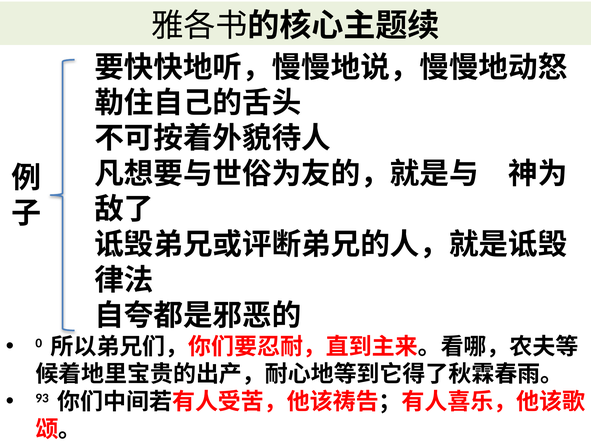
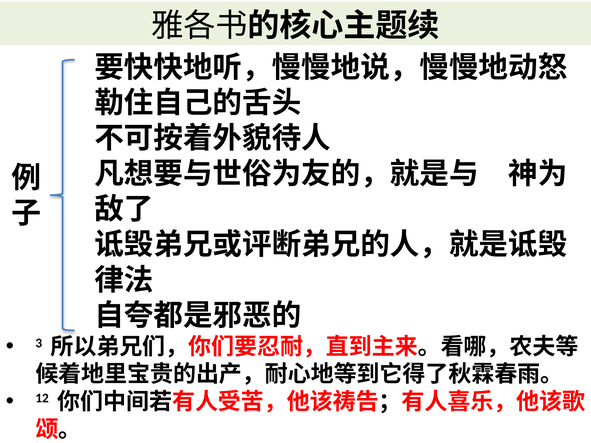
0: 0 -> 3 (39, 343)
93: 93 -> 12 (42, 398)
